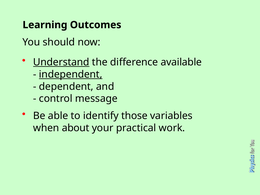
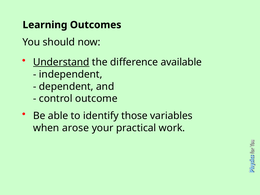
independent underline: present -> none (71, 74)
message: message -> outcome (96, 99)
about: about -> arose (75, 128)
